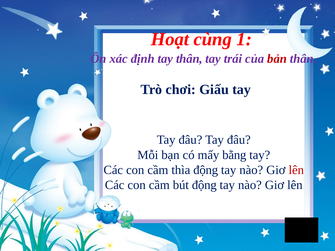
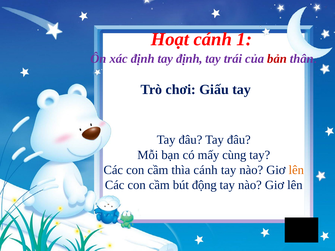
Hoạt cùng: cùng -> cánh (213, 39)
tay thân: thân -> định (189, 59)
bằng: bằng -> cùng (234, 155)
thìa động: động -> cánh (206, 170)
lên colour: red -> orange (296, 170)
